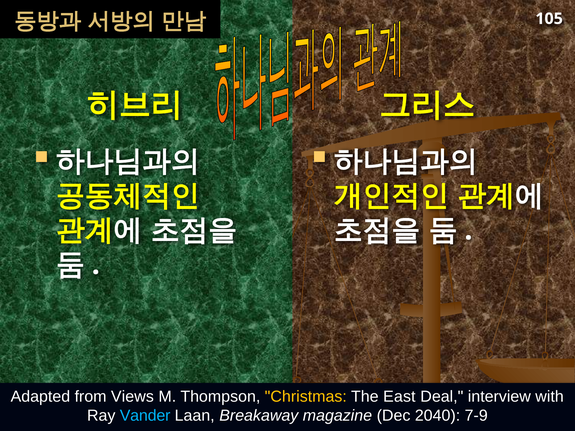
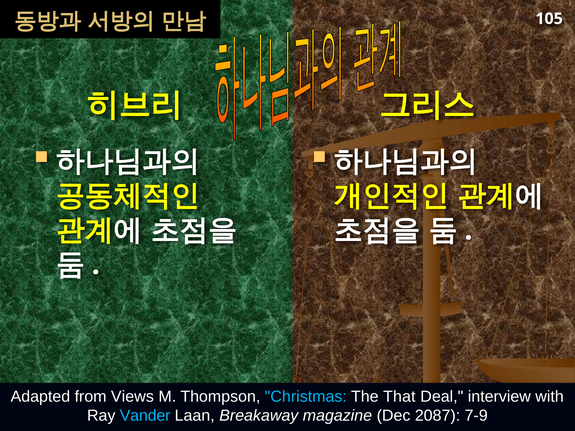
Christmas colour: yellow -> light blue (306, 397)
East: East -> That (399, 397)
2040: 2040 -> 2087 (438, 416)
